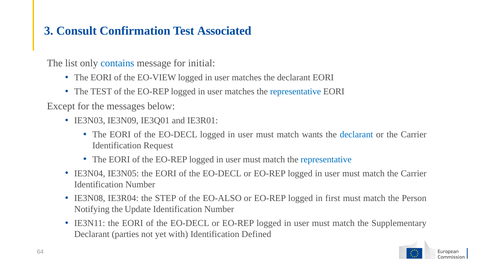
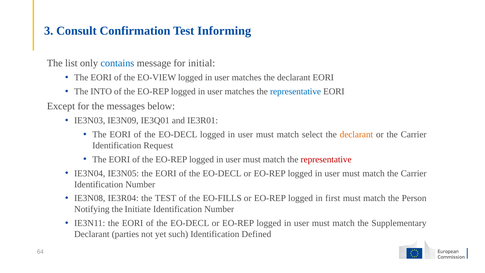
Associated: Associated -> Informing (224, 31)
The TEST: TEST -> INTO (101, 91)
wants: wants -> select (312, 134)
declarant colour: blue -> orange (356, 134)
representative colour: blue -> red (326, 159)
the STEP: STEP -> TEST (166, 198)
EO-ALSO: EO-ALSO -> EO-FILLS (222, 198)
Update: Update -> Initiate (138, 209)
with: with -> such (178, 234)
